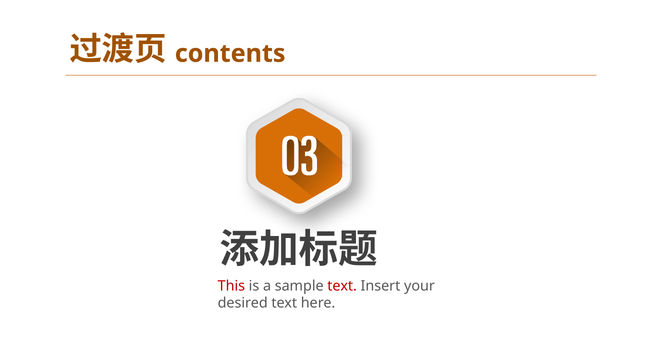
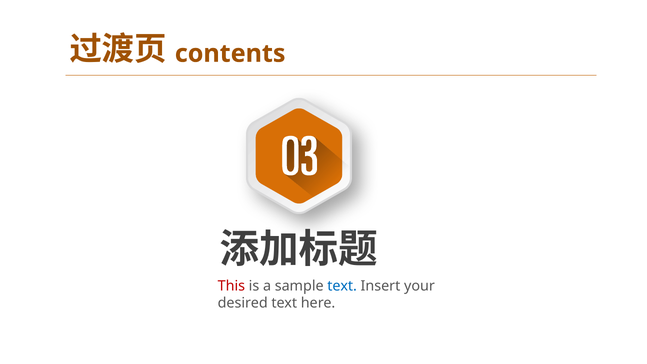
text colour: red -> blue (342, 286)
